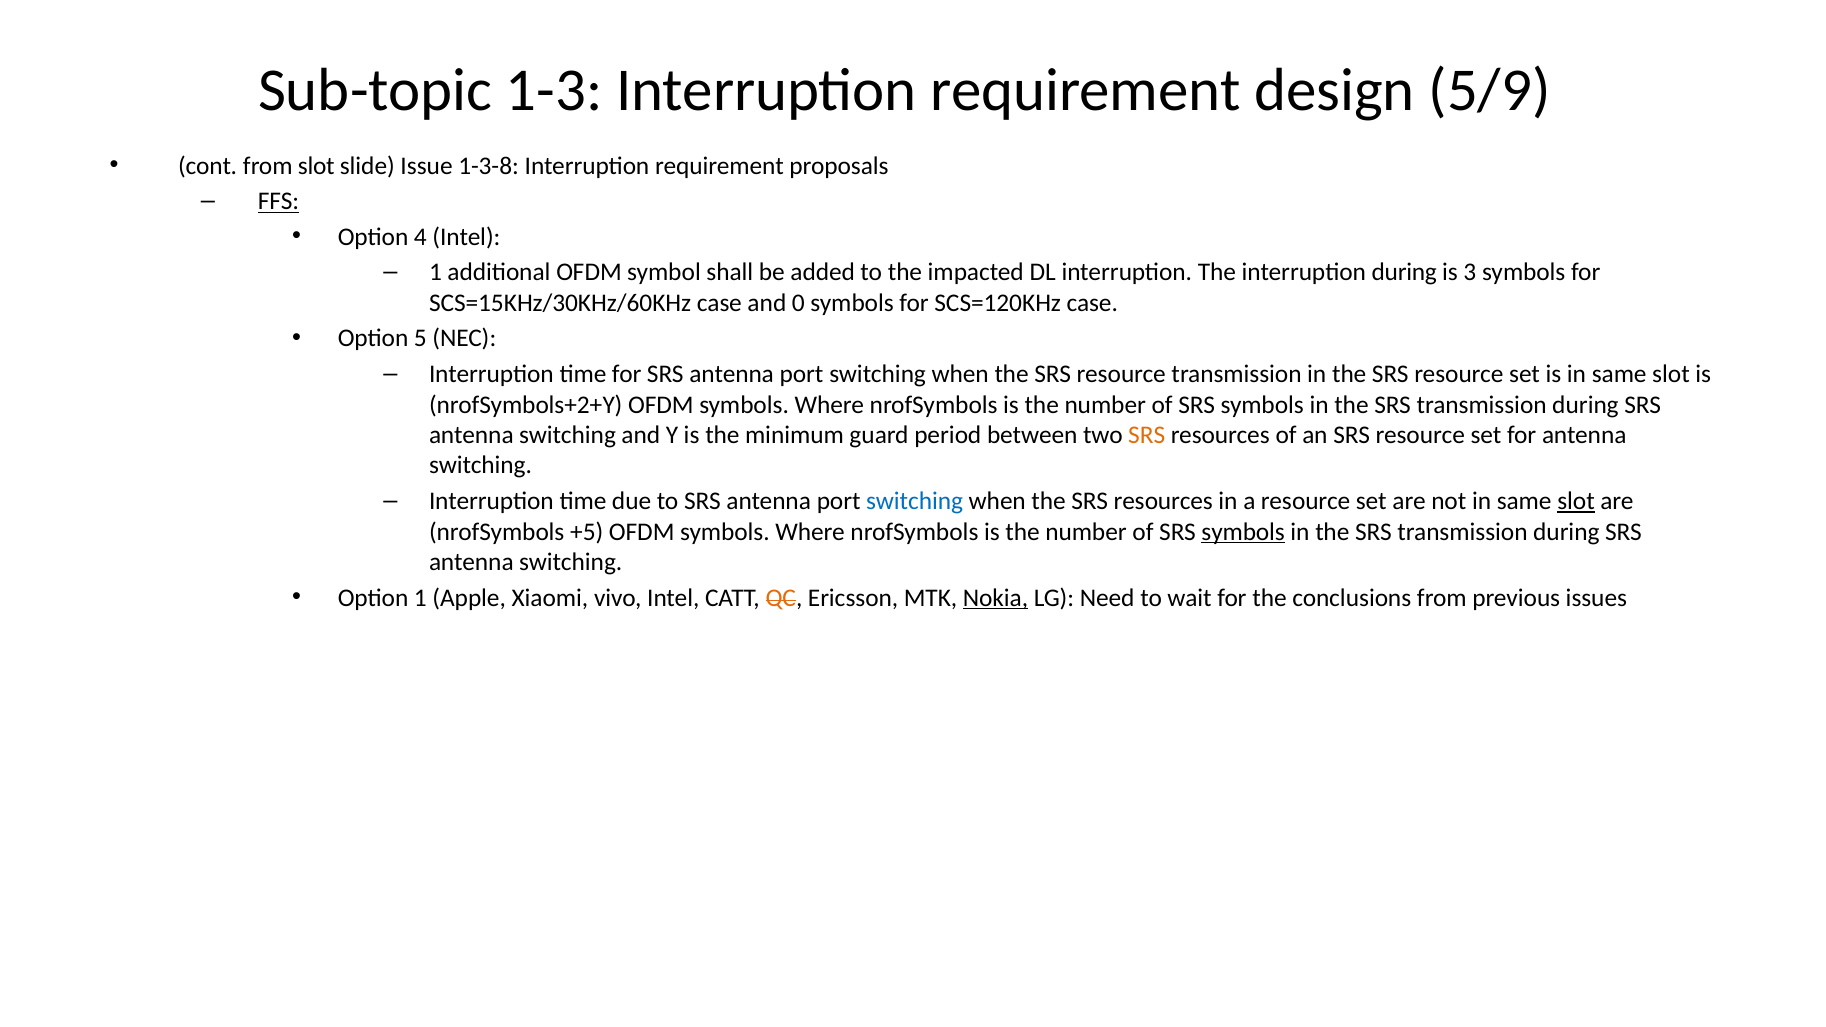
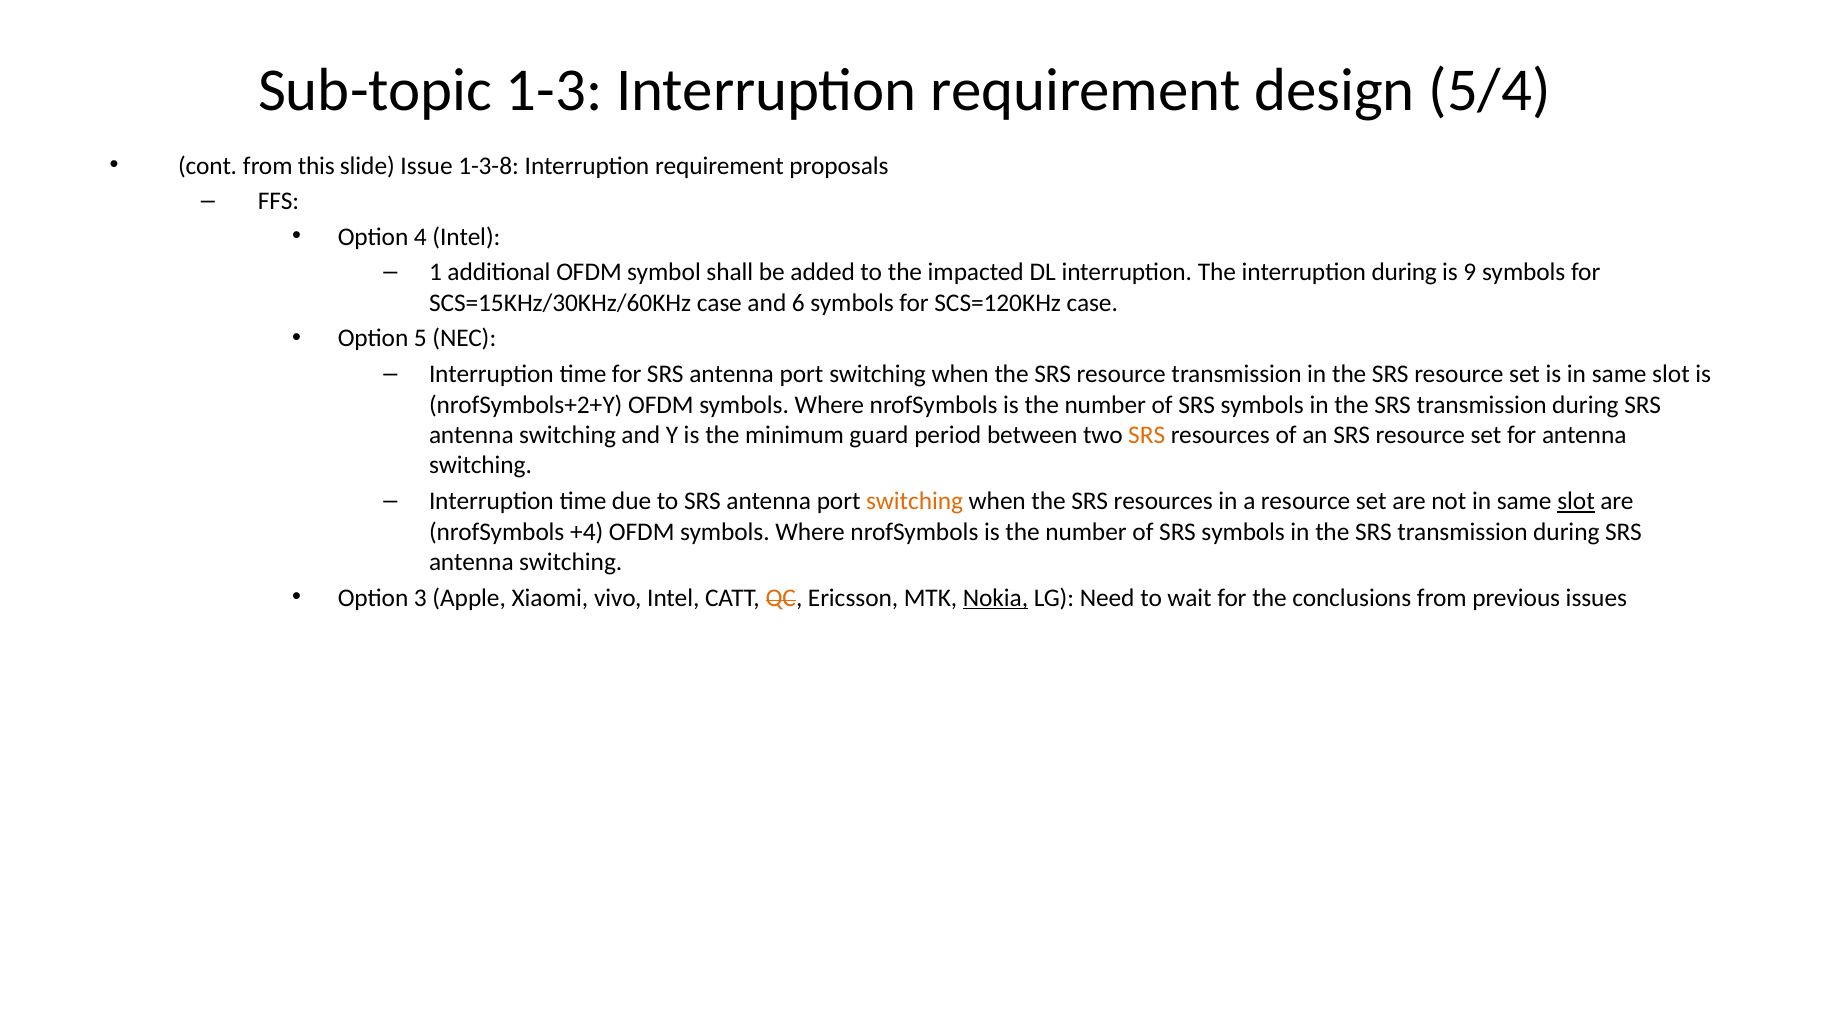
5/9: 5/9 -> 5/4 (1490, 90)
from slot: slot -> this (316, 166)
FFS underline: present -> none (279, 201)
3: 3 -> 9 (1470, 273)
0: 0 -> 6 (798, 303)
switching colour: blue -> orange (915, 501)
+5: +5 -> +4 (587, 532)
symbols underline: present -> none (1243, 532)
Option 1: 1 -> 3 (420, 598)
